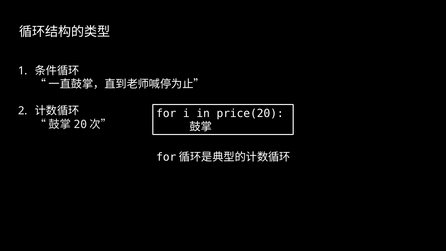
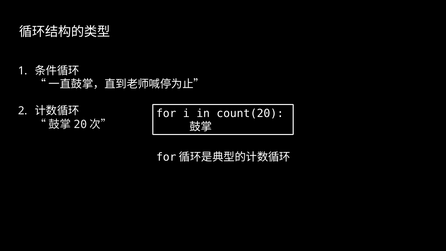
price(20: price(20 -> count(20 (250, 113)
